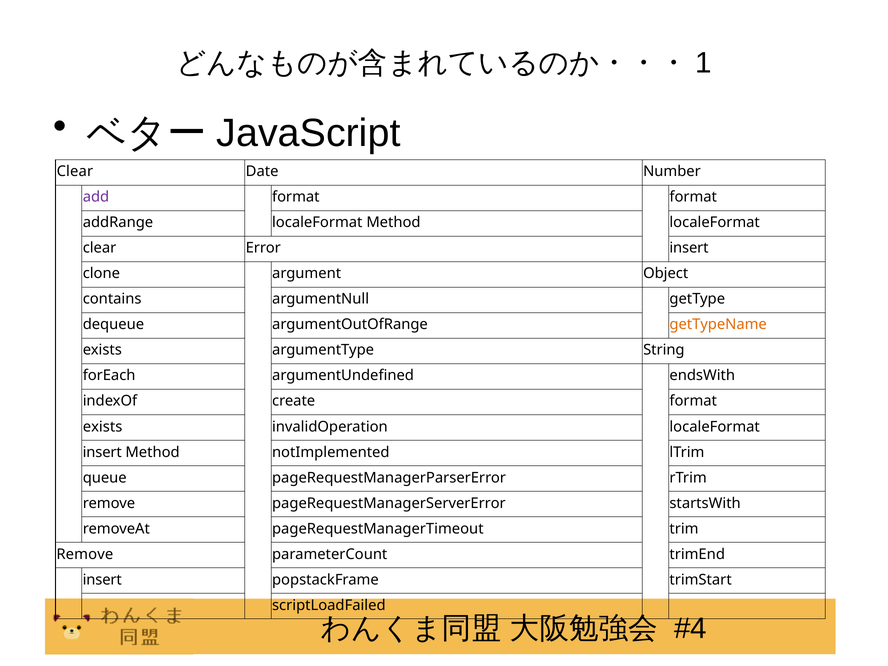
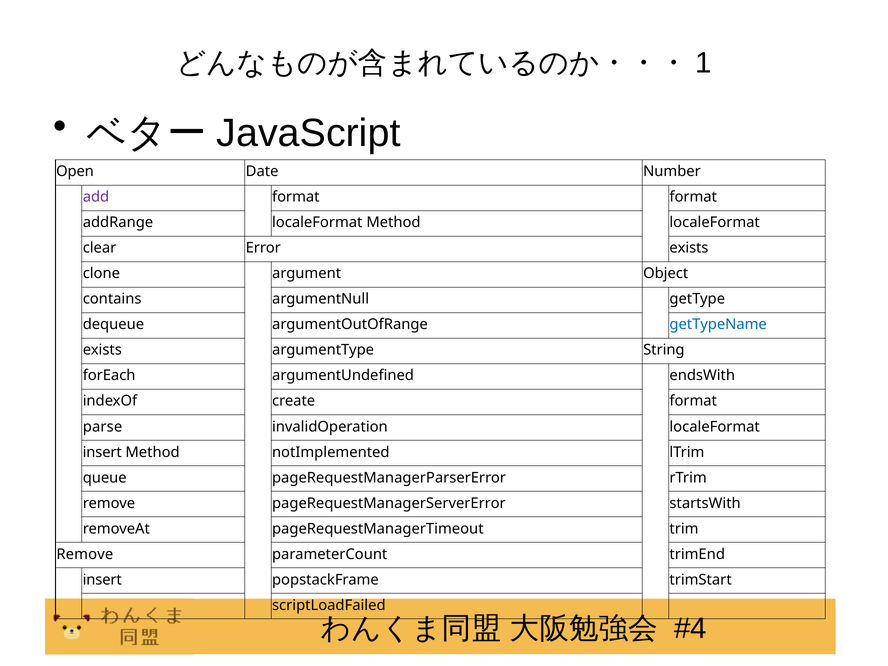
Clear: Clear -> Open (75, 171)
Error insert: insert -> exists (689, 248)
getTypeName colour: orange -> blue (718, 325)
exists: exists -> parse (103, 427)
